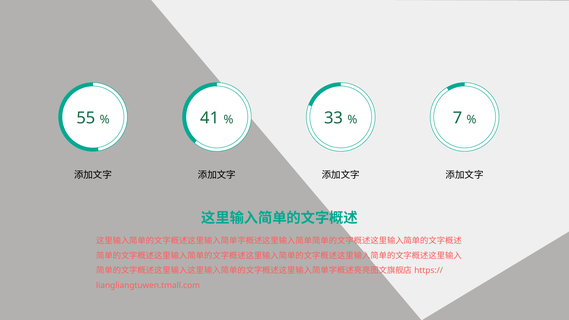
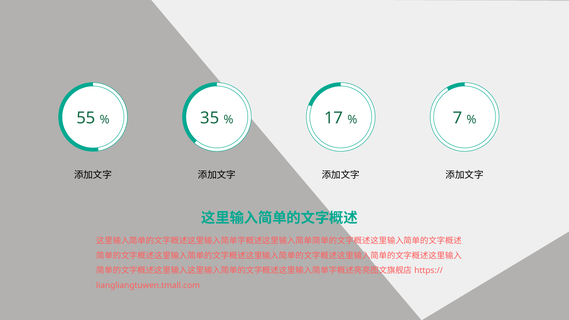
41: 41 -> 35 (210, 118)
33: 33 -> 17 (334, 118)
